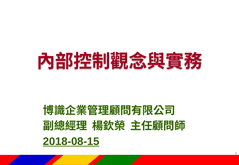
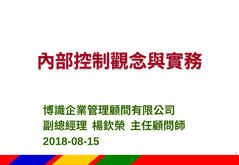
2018-08-15 underline: present -> none (71, 142)
